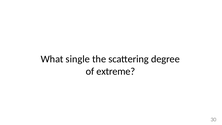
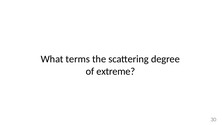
single: single -> terms (78, 59)
